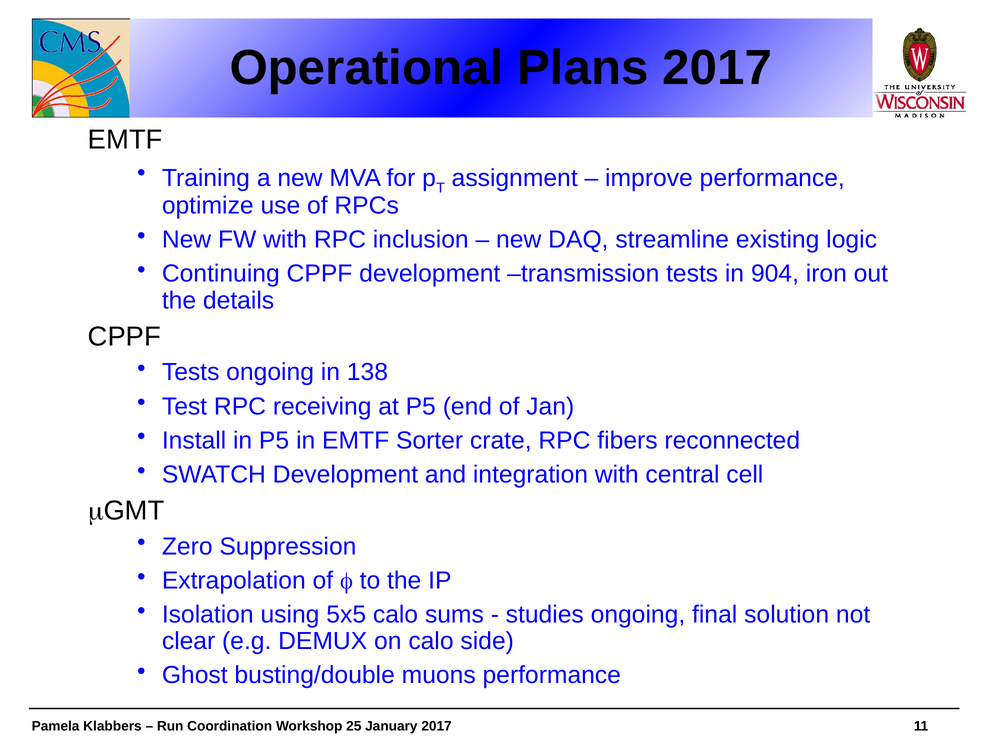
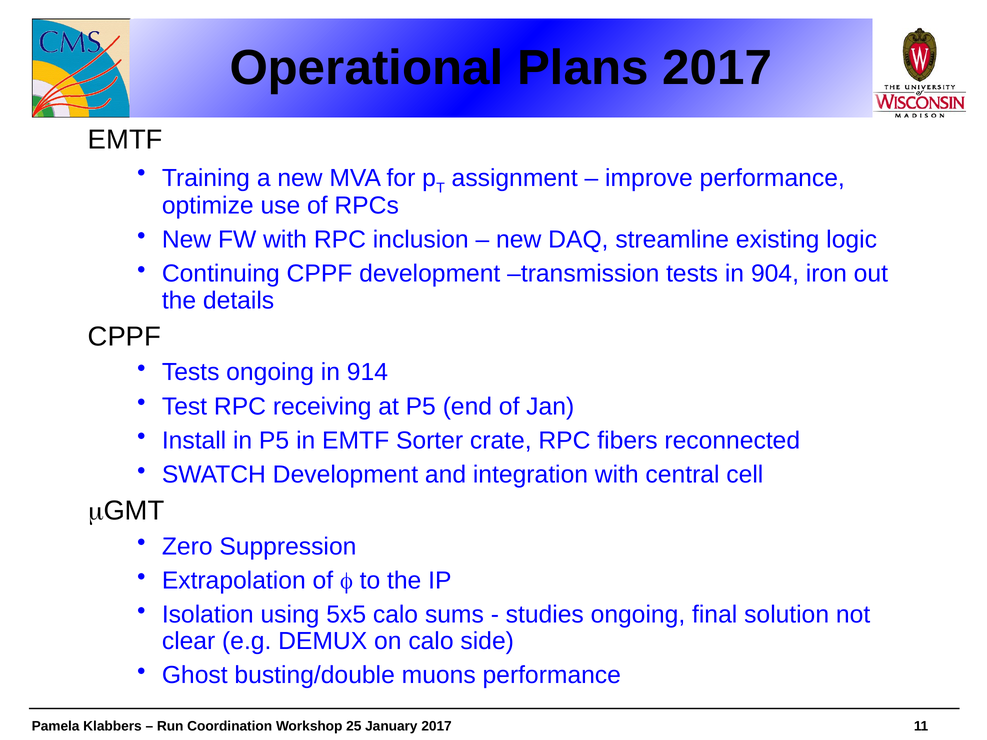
138: 138 -> 914 (367, 372)
